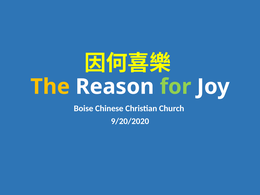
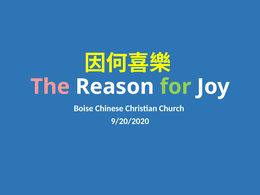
The colour: yellow -> pink (50, 87)
